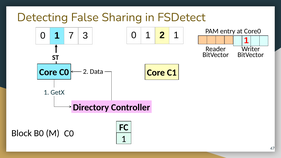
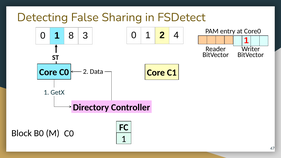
2 1: 1 -> 4 (176, 35)
7: 7 -> 8 (71, 36)
